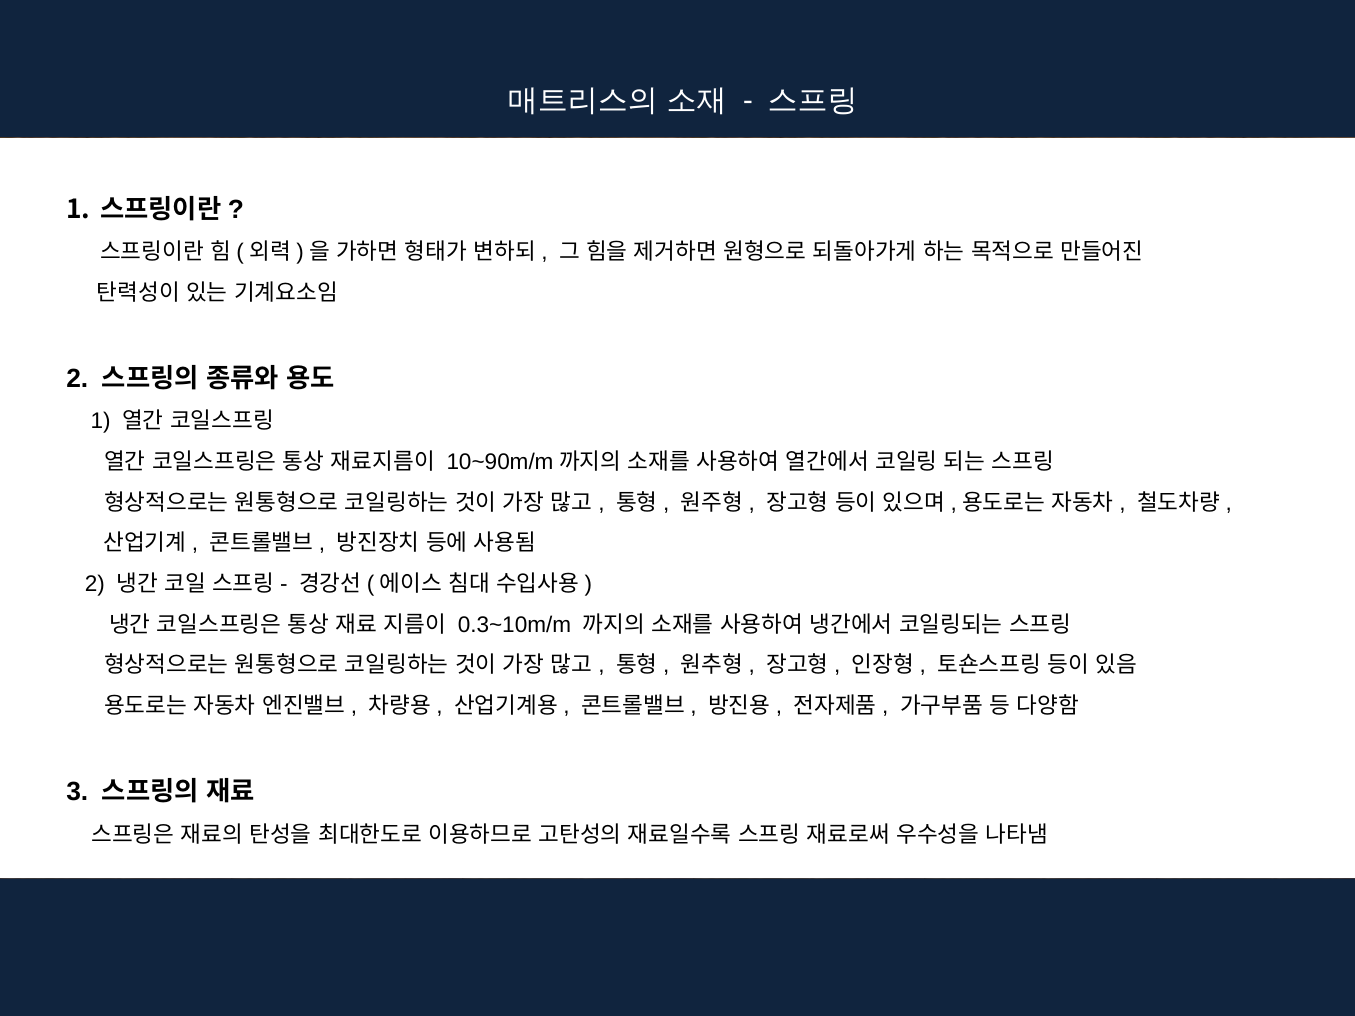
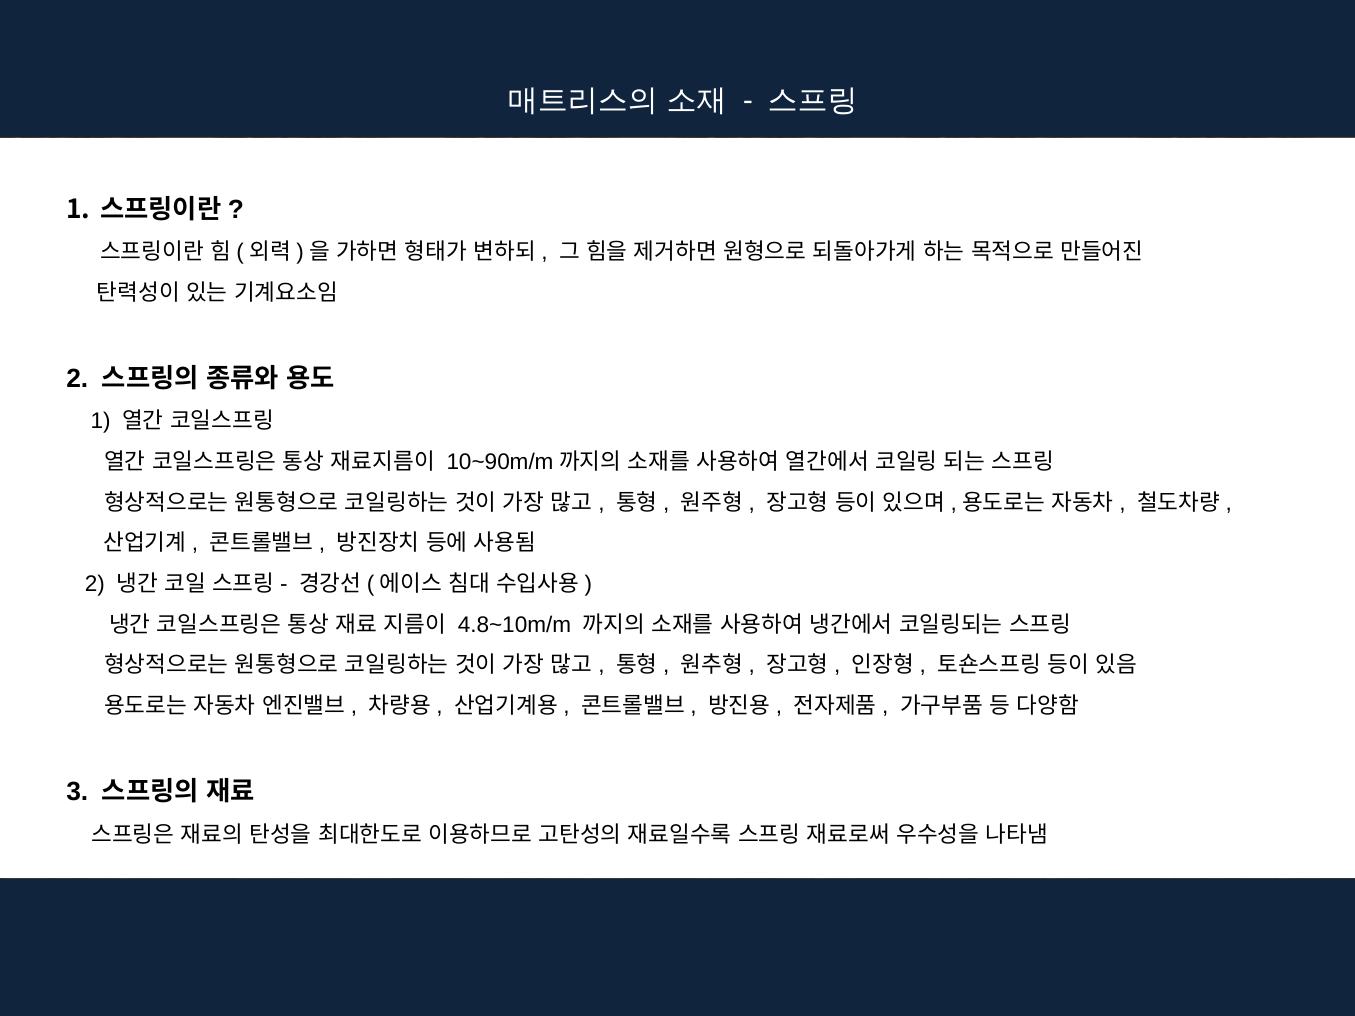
0.3~10m/m: 0.3~10m/m -> 4.8~10m/m (514, 625)
